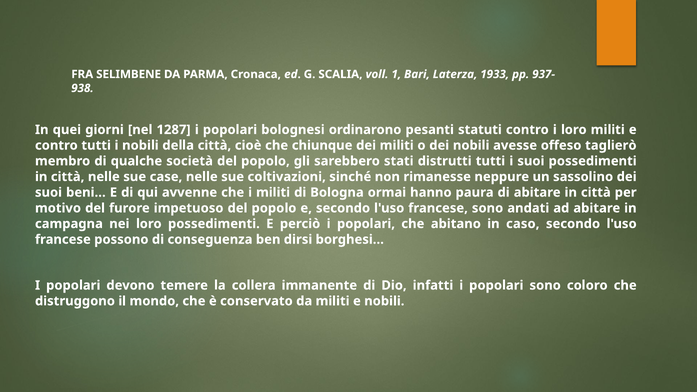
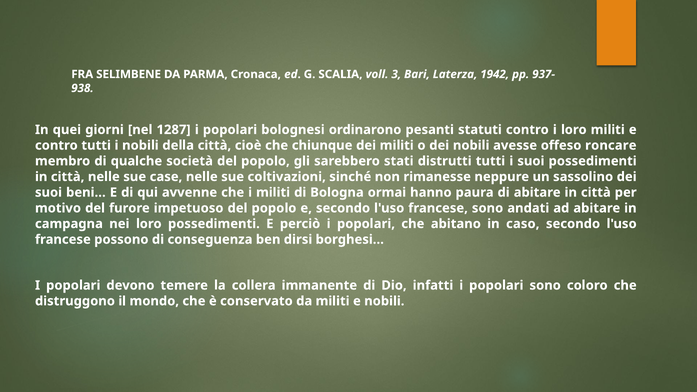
1: 1 -> 3 (396, 74)
1933: 1933 -> 1942 (495, 74)
taglierò: taglierò -> roncare (611, 145)
